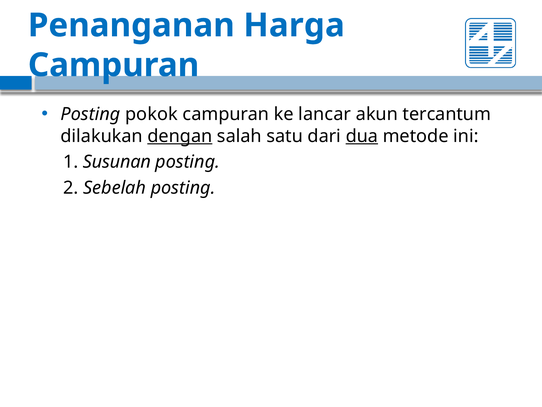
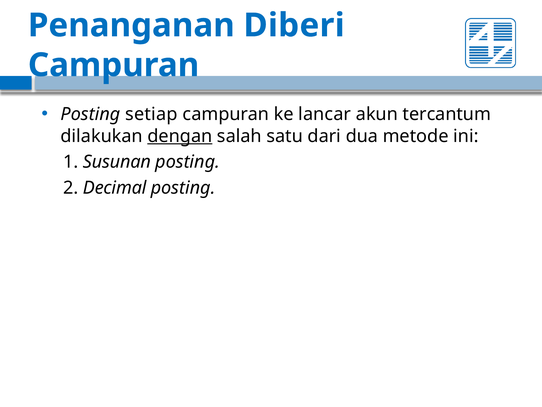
Harga: Harga -> Diberi (294, 25)
pokok: pokok -> setiap (151, 114)
dua underline: present -> none (362, 136)
Sebelah: Sebelah -> Decimal (115, 188)
